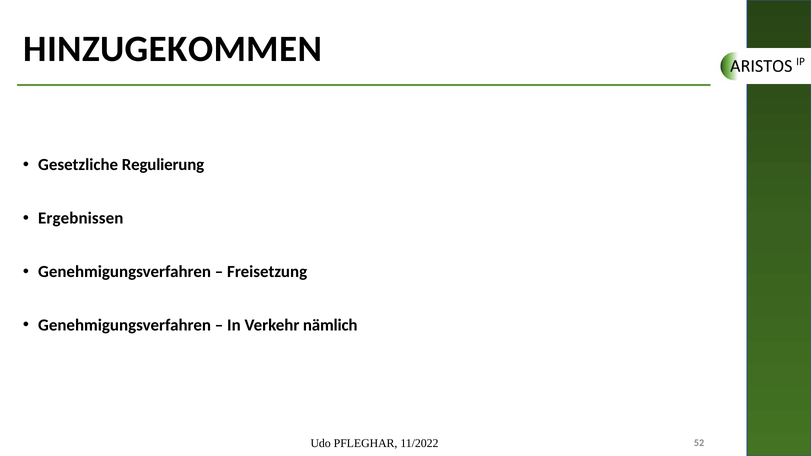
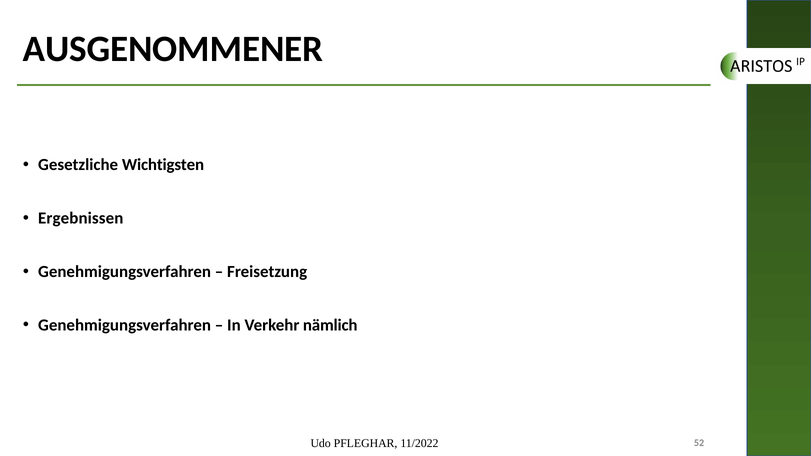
HINZUGEKOMMEN: HINZUGEKOMMEN -> AUSGENOMMENER (173, 49)
Regulierung: Regulierung -> Wichtigsten (163, 165)
